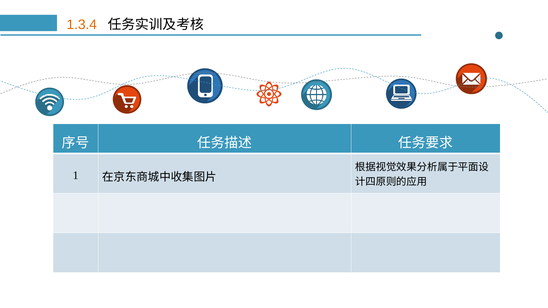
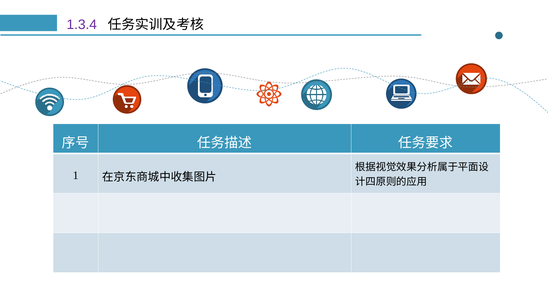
1.3.4 colour: orange -> purple (82, 25)
